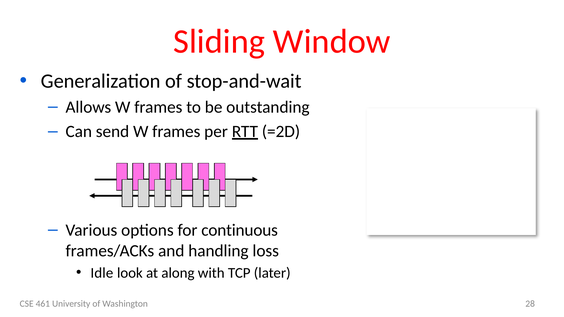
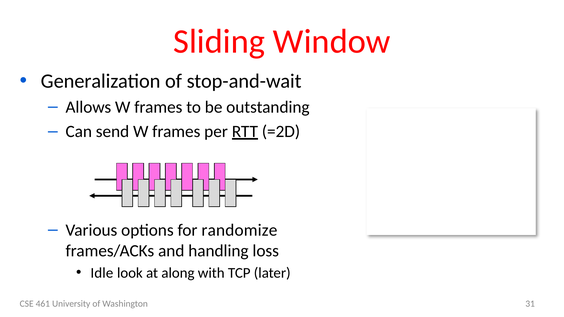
continuous: continuous -> randomize (239, 230)
28: 28 -> 31 (530, 304)
